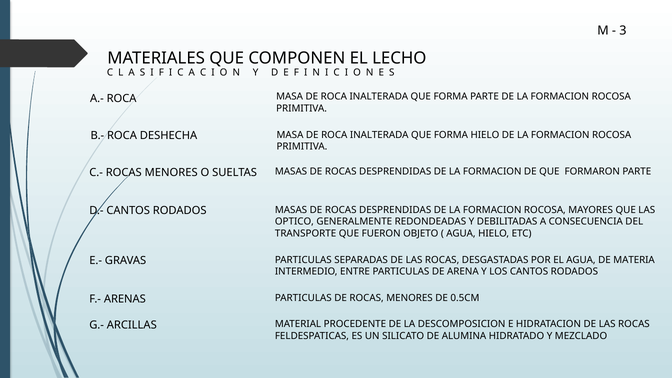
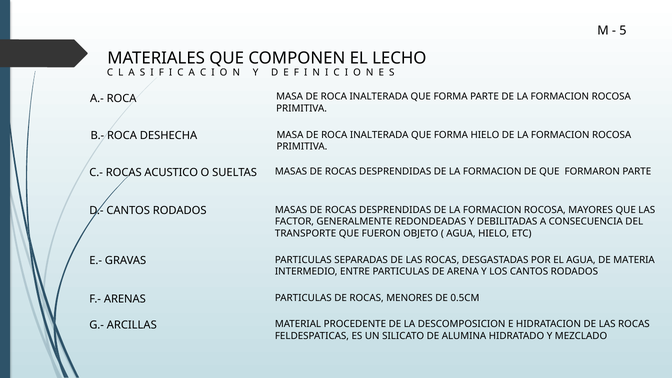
3: 3 -> 5 (623, 30)
C.- ROCAS MENORES: MENORES -> ACUSTICO (171, 173)
OPTICO: OPTICO -> FACTOR (294, 222)
